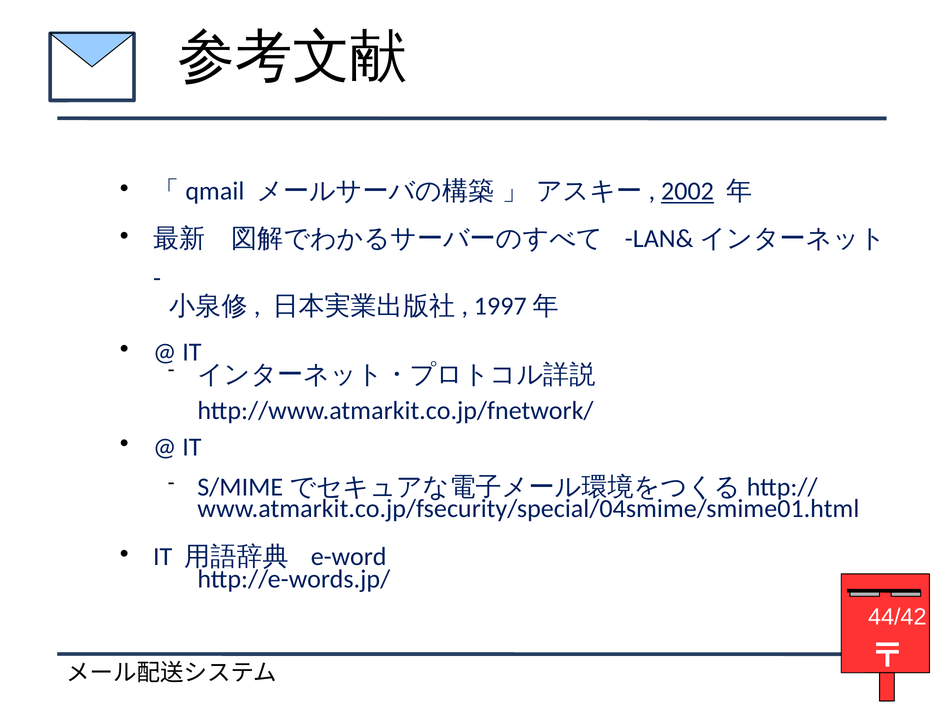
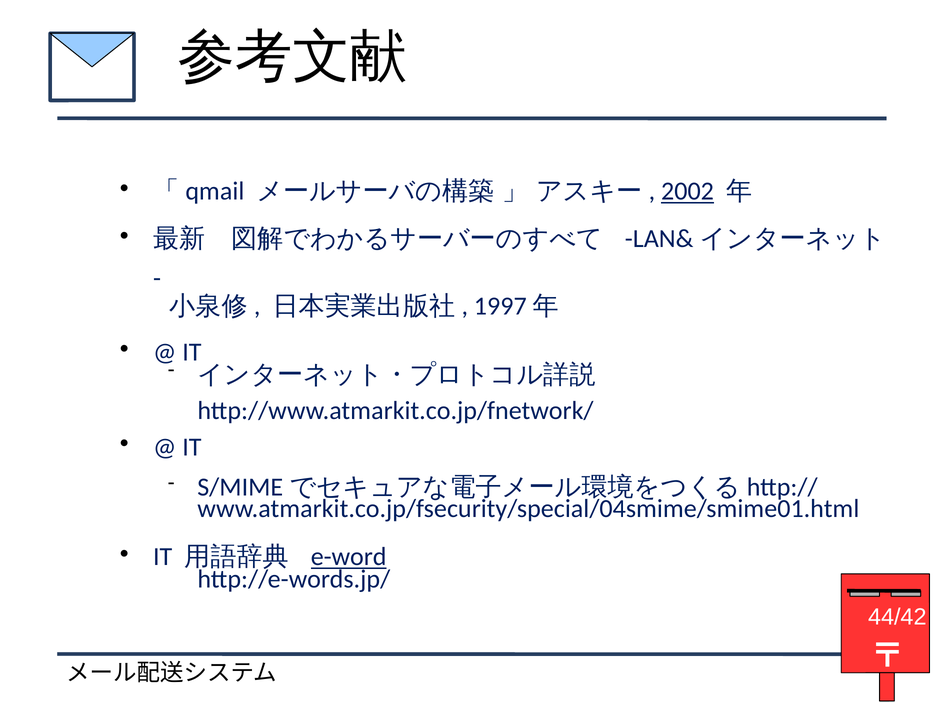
e-word underline: none -> present (349, 557)
